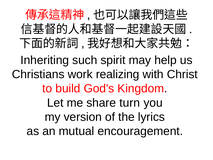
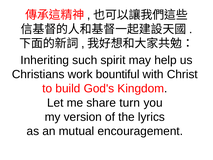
realizing: realizing -> bountiful (118, 74)
